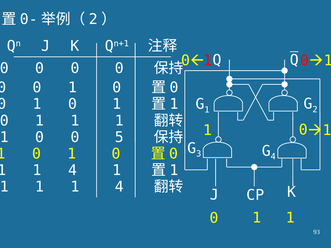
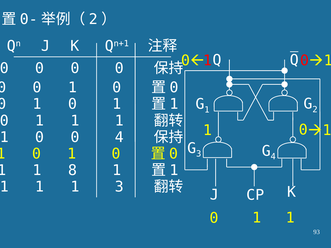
0 5: 5 -> 4 (119, 137)
4: 4 -> 8 (73, 170)
1 1 1 4: 4 -> 3 (119, 187)
